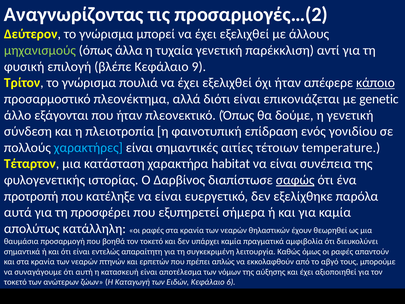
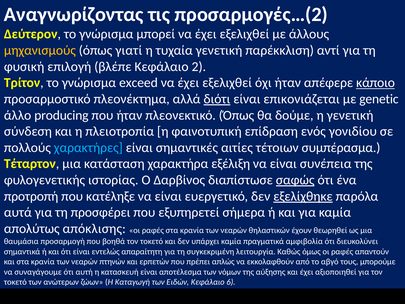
μηχανισμούς colour: light green -> yellow (40, 50)
άλλα: άλλα -> γιατί (129, 50)
9: 9 -> 2 (199, 67)
πουλιά: πουλιά -> exceed (138, 83)
διότι underline: none -> present (217, 99)
εξάγονται: εξάγονται -> producing (61, 115)
temperature: temperature -> συμπέρασμα (341, 148)
habitat: habitat -> εξέλιξη (231, 164)
εξελίχθηκε underline: none -> present (303, 196)
κατάλληλη: κατάλληλη -> απόκλισης (94, 229)
